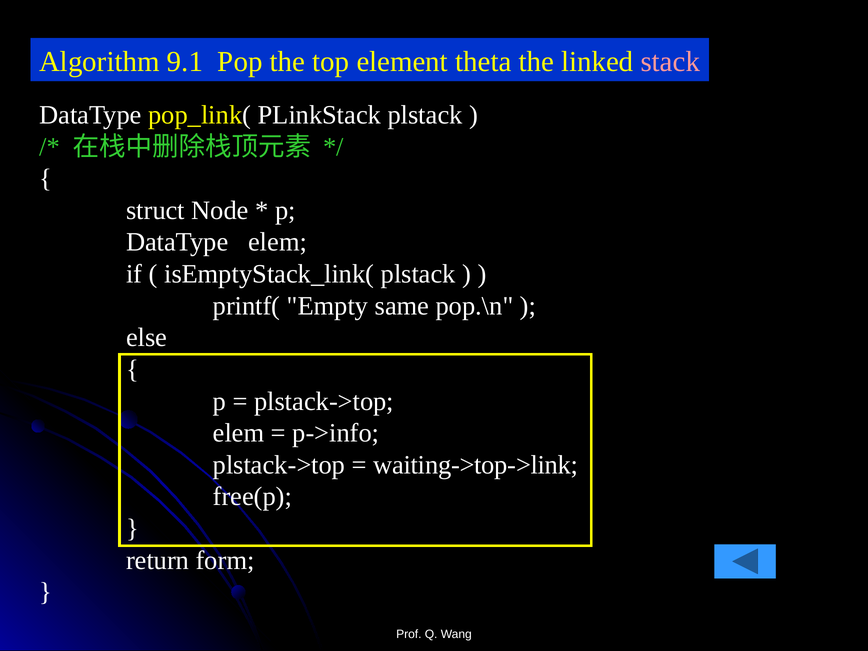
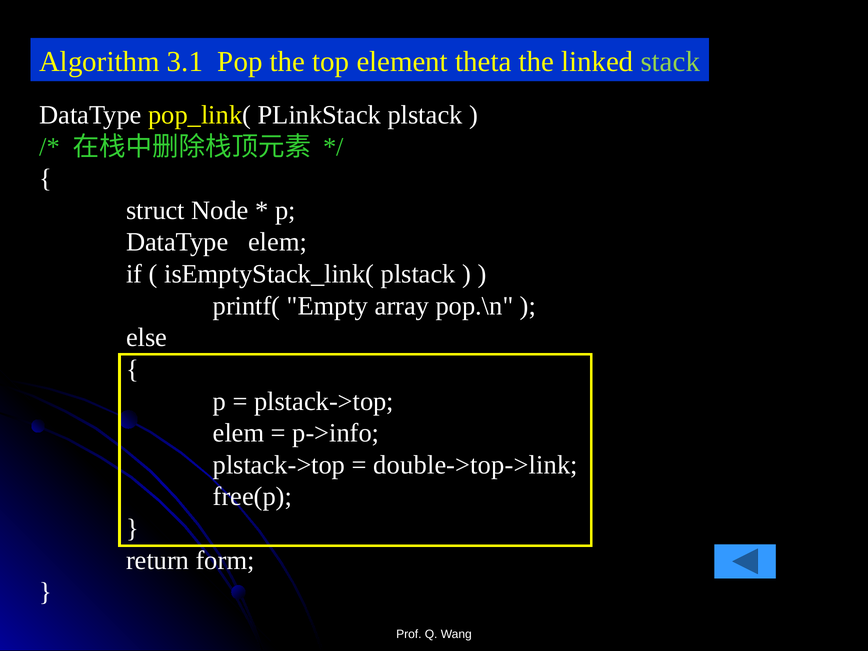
9.1: 9.1 -> 3.1 (185, 62)
stack colour: pink -> light green (670, 62)
same: same -> array (402, 306)
waiting->top->link: waiting->top->link -> double->top->link (476, 465)
